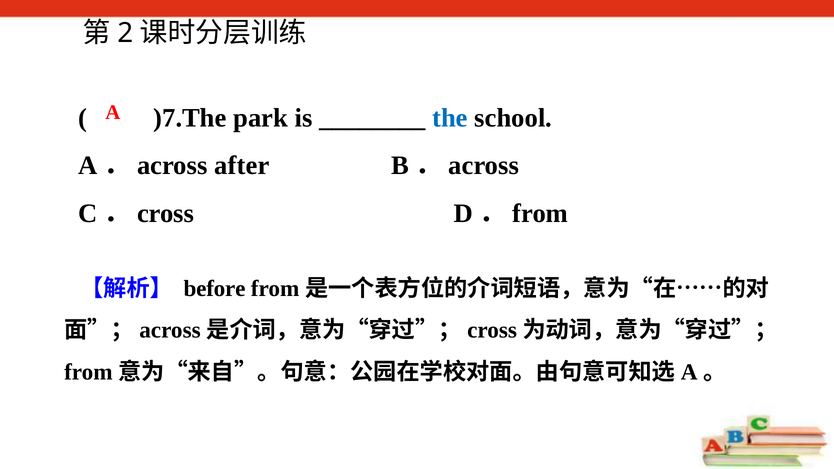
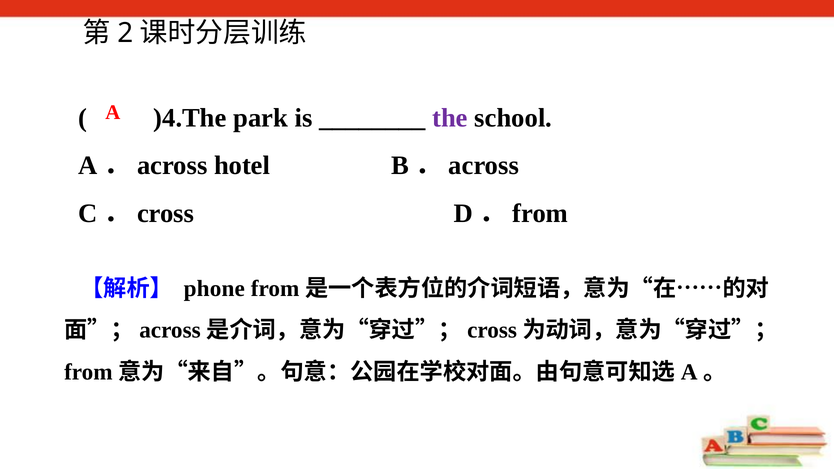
)7.The: )7.The -> )4.The (190, 118)
the colour: blue -> purple (450, 118)
after: after -> hotel (242, 166)
before: before -> phone (214, 289)
